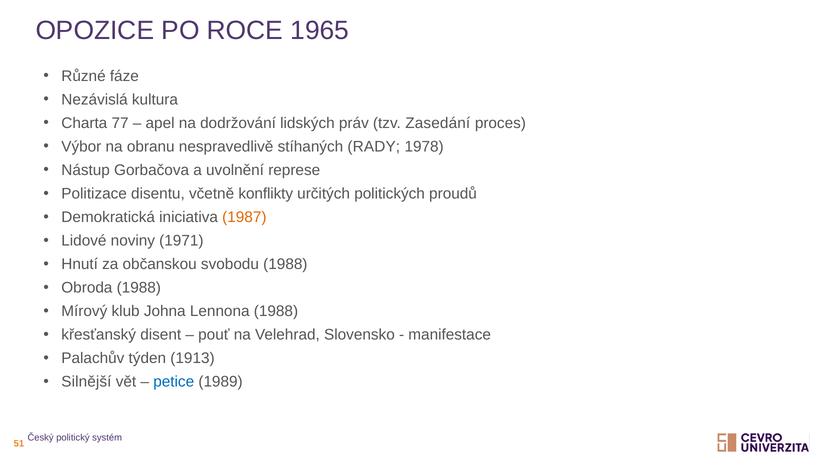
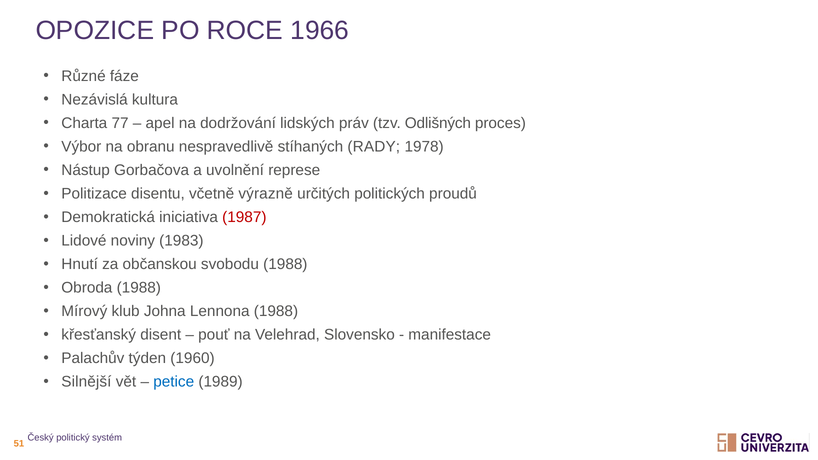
1965: 1965 -> 1966 (320, 31)
Zasedání: Zasedání -> Odlišných (438, 123)
konflikty: konflikty -> výrazně (266, 194)
1987 colour: orange -> red (244, 217)
1971: 1971 -> 1983 (181, 241)
1913: 1913 -> 1960 (193, 358)
